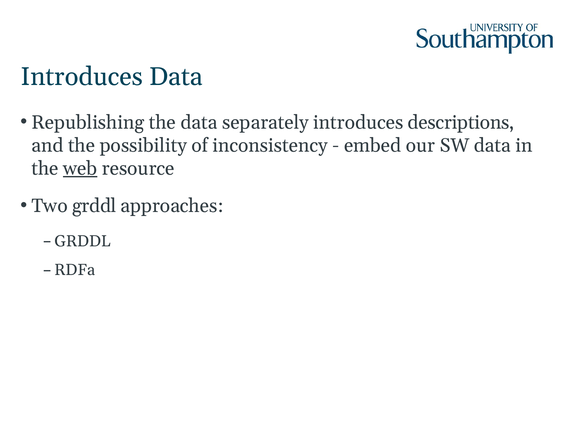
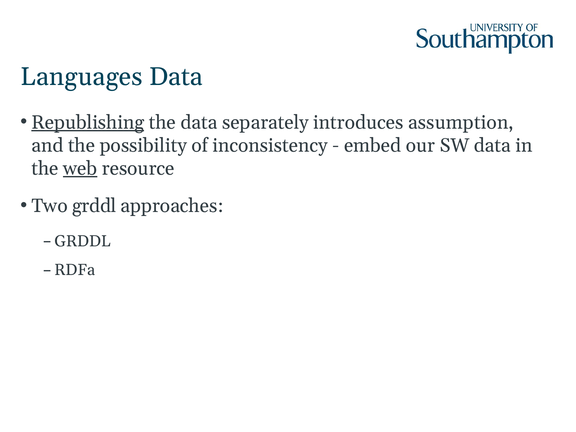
Introduces: Introduces -> Languages (82, 77)
Republishing underline: none -> present (88, 122)
descriptions: descriptions -> assumption (461, 122)
